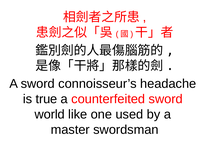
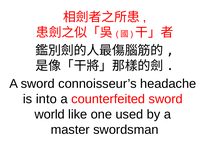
true: true -> into (46, 99)
